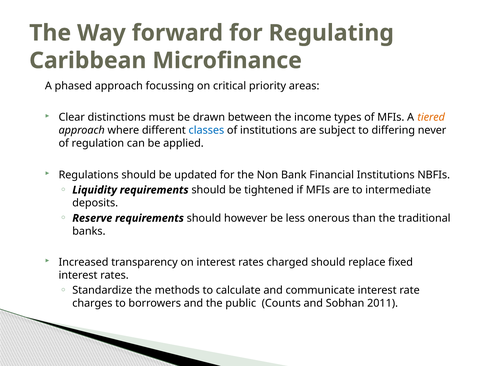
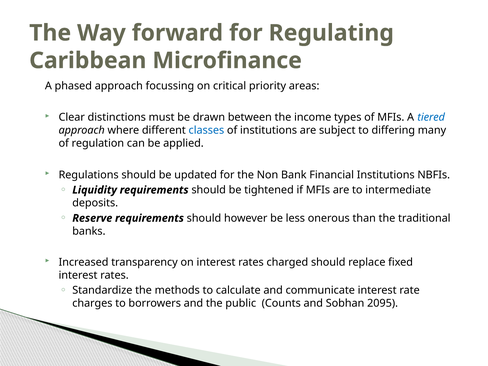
tiered colour: orange -> blue (431, 117)
never: never -> many (432, 130)
2011: 2011 -> 2095 (383, 303)
